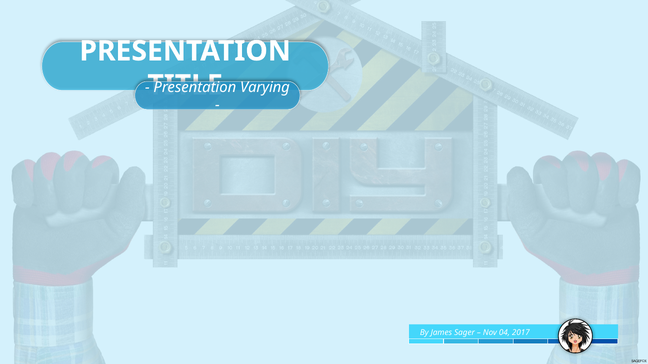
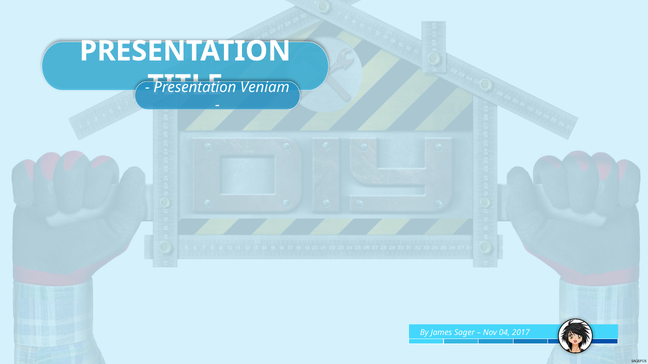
Varying: Varying -> Veniam (265, 87)
